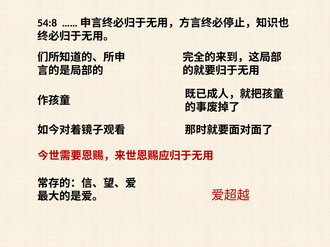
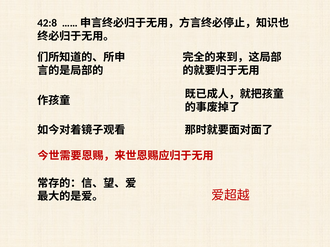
54:8: 54:8 -> 42:8 (47, 23)
